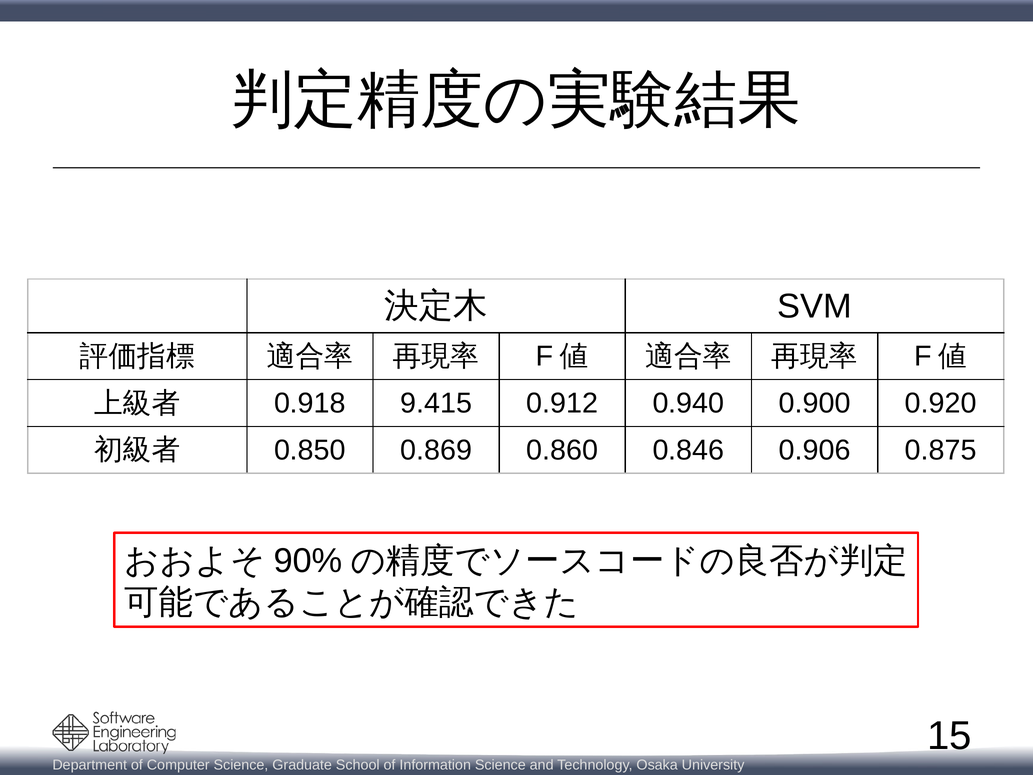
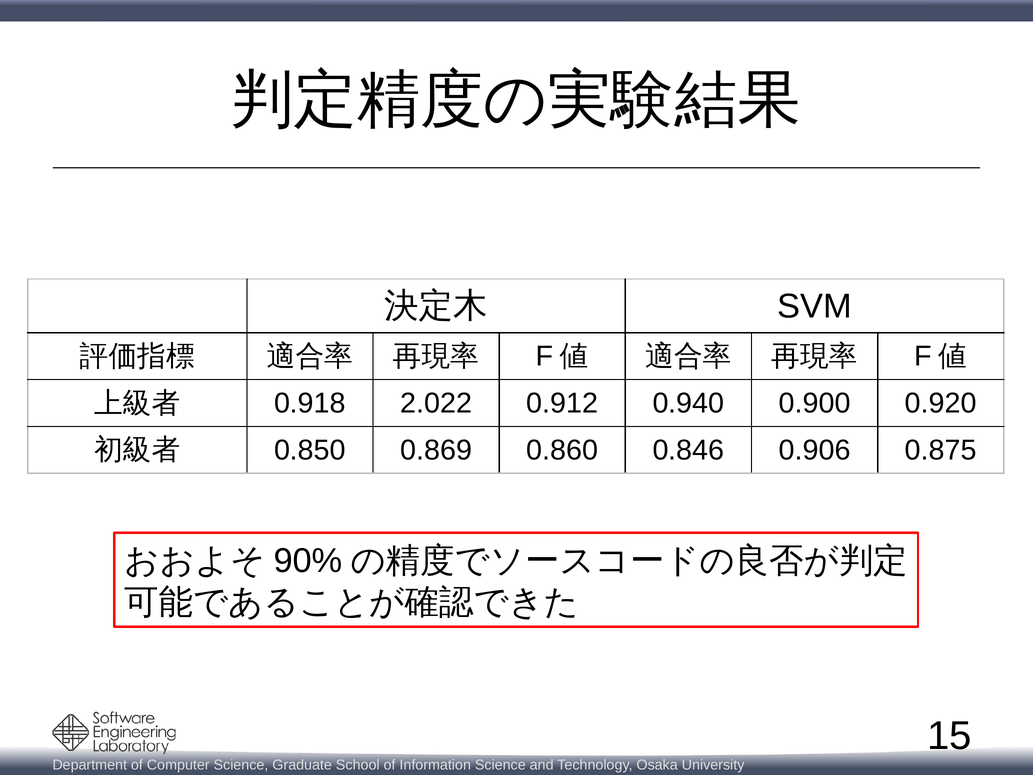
9.415: 9.415 -> 2.022 (436, 403)
